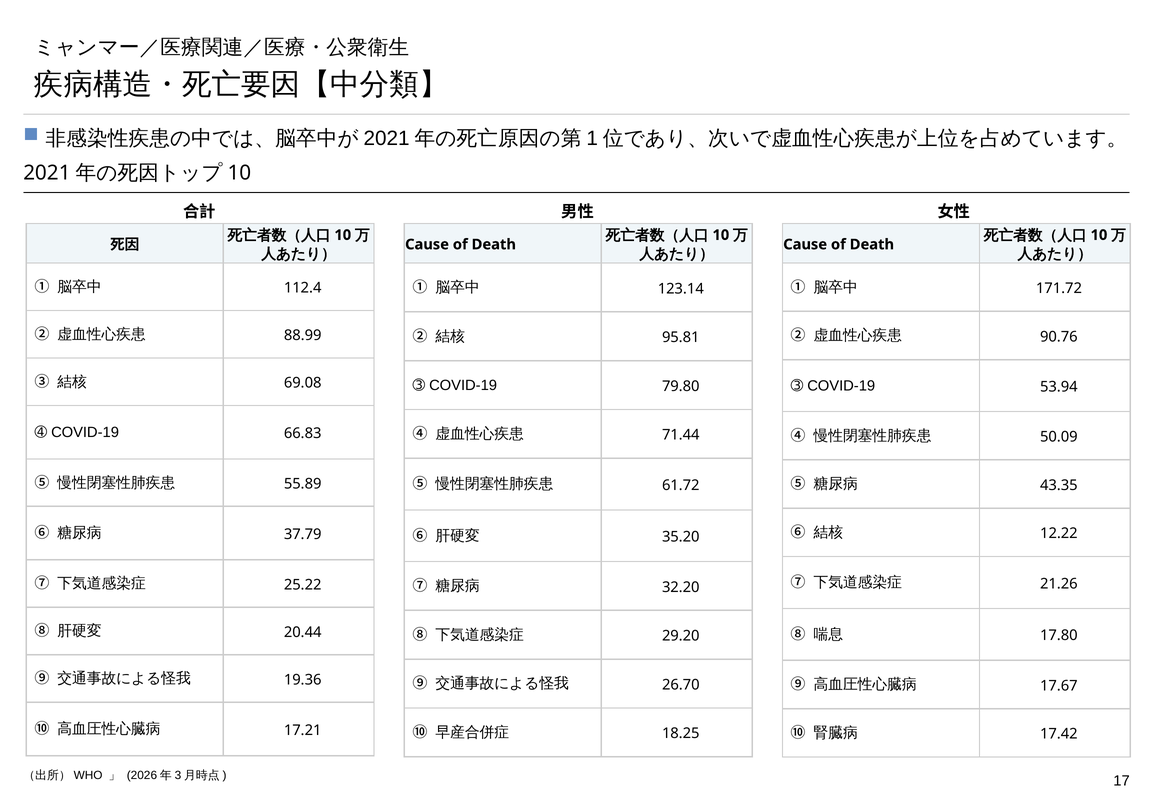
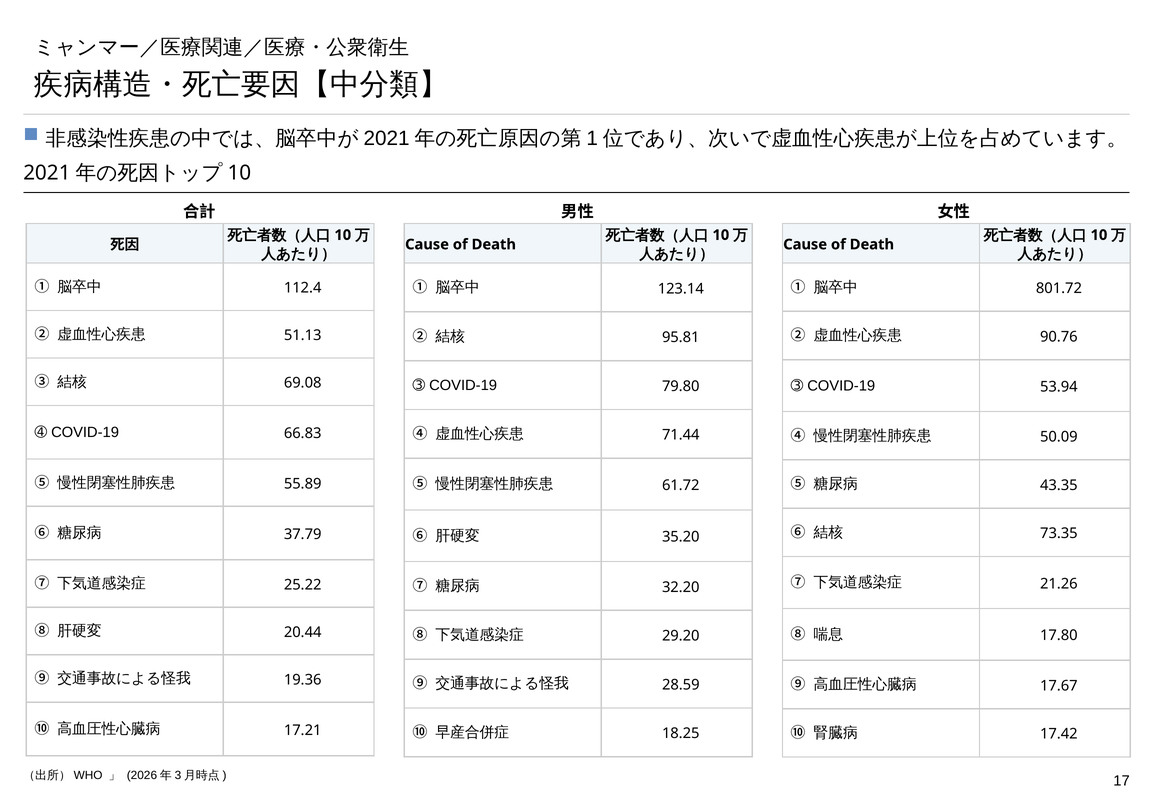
171.72: 171.72 -> 801.72 (1059, 288)
88.99: 88.99 -> 51.13 (303, 336)
12.22: 12.22 -> 73.35 (1059, 534)
26.70: 26.70 -> 28.59 (681, 685)
